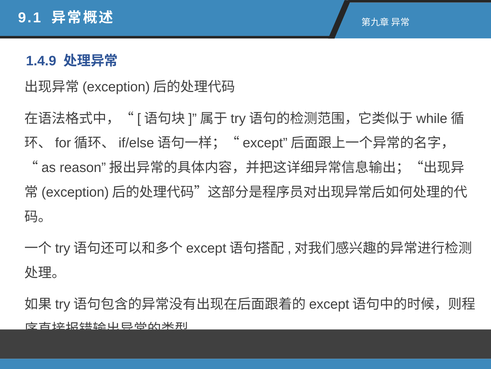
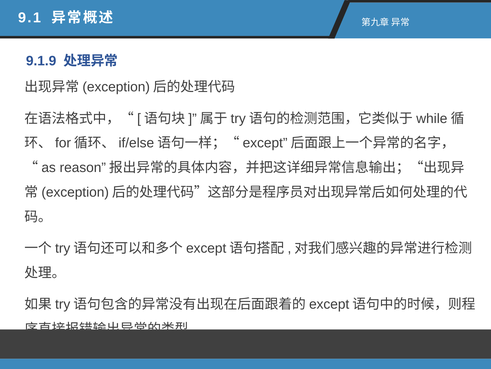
1.4.9: 1.4.9 -> 9.1.9 (41, 61)
